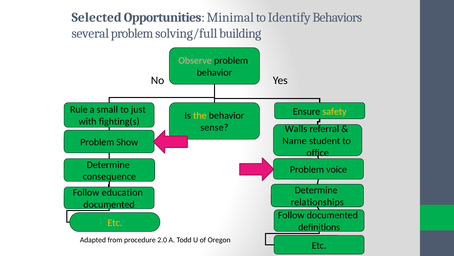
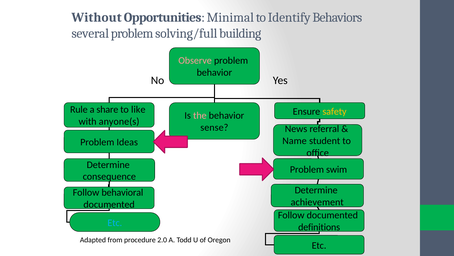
Selected: Selected -> Without (97, 17)
small: small -> share (107, 109)
just: just -> like (138, 109)
the colour: yellow -> pink (200, 115)
fighting(s: fighting(s -> anyone(s (119, 121)
Walls: Walls -> News (296, 129)
Show: Show -> Ideas (127, 142)
voice: voice -> swim (337, 169)
education: education -> behavioral (122, 192)
relationships: relationships -> achievement (317, 202)
Etc colour: yellow -> light blue (115, 222)
